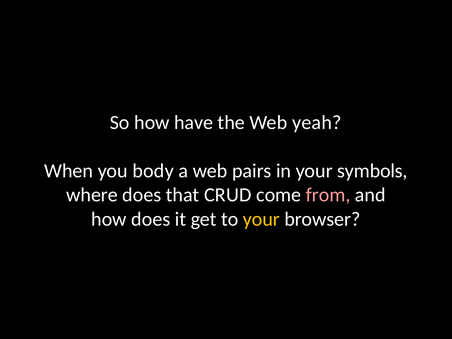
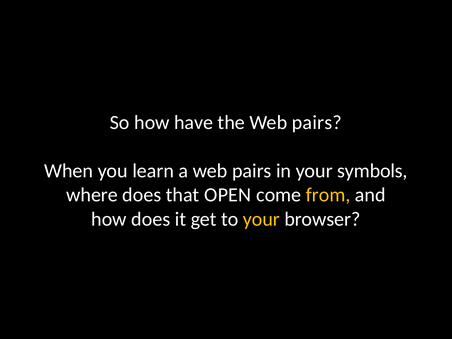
the Web yeah: yeah -> pairs (317, 123)
body: body -> learn (153, 171)
CRUD: CRUD -> OPEN (228, 195)
from colour: pink -> yellow (328, 195)
